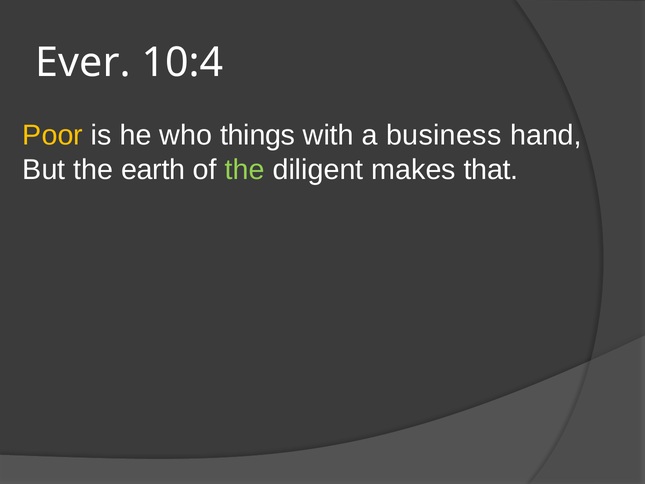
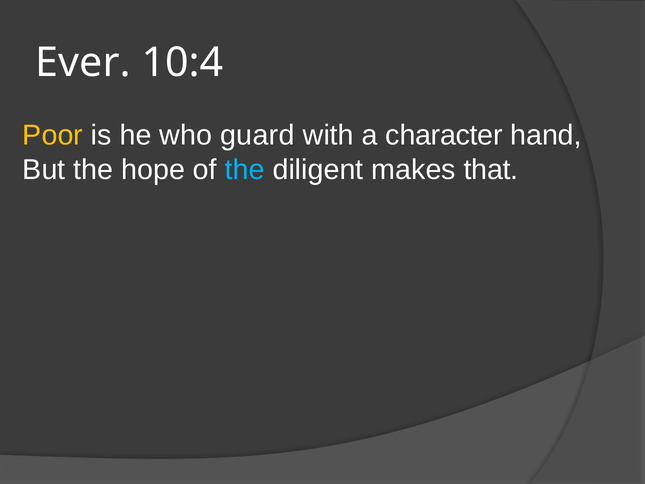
things: things -> guard (257, 135)
business: business -> character (444, 135)
earth: earth -> hope (153, 170)
the colour: light green -> light blue (245, 170)
